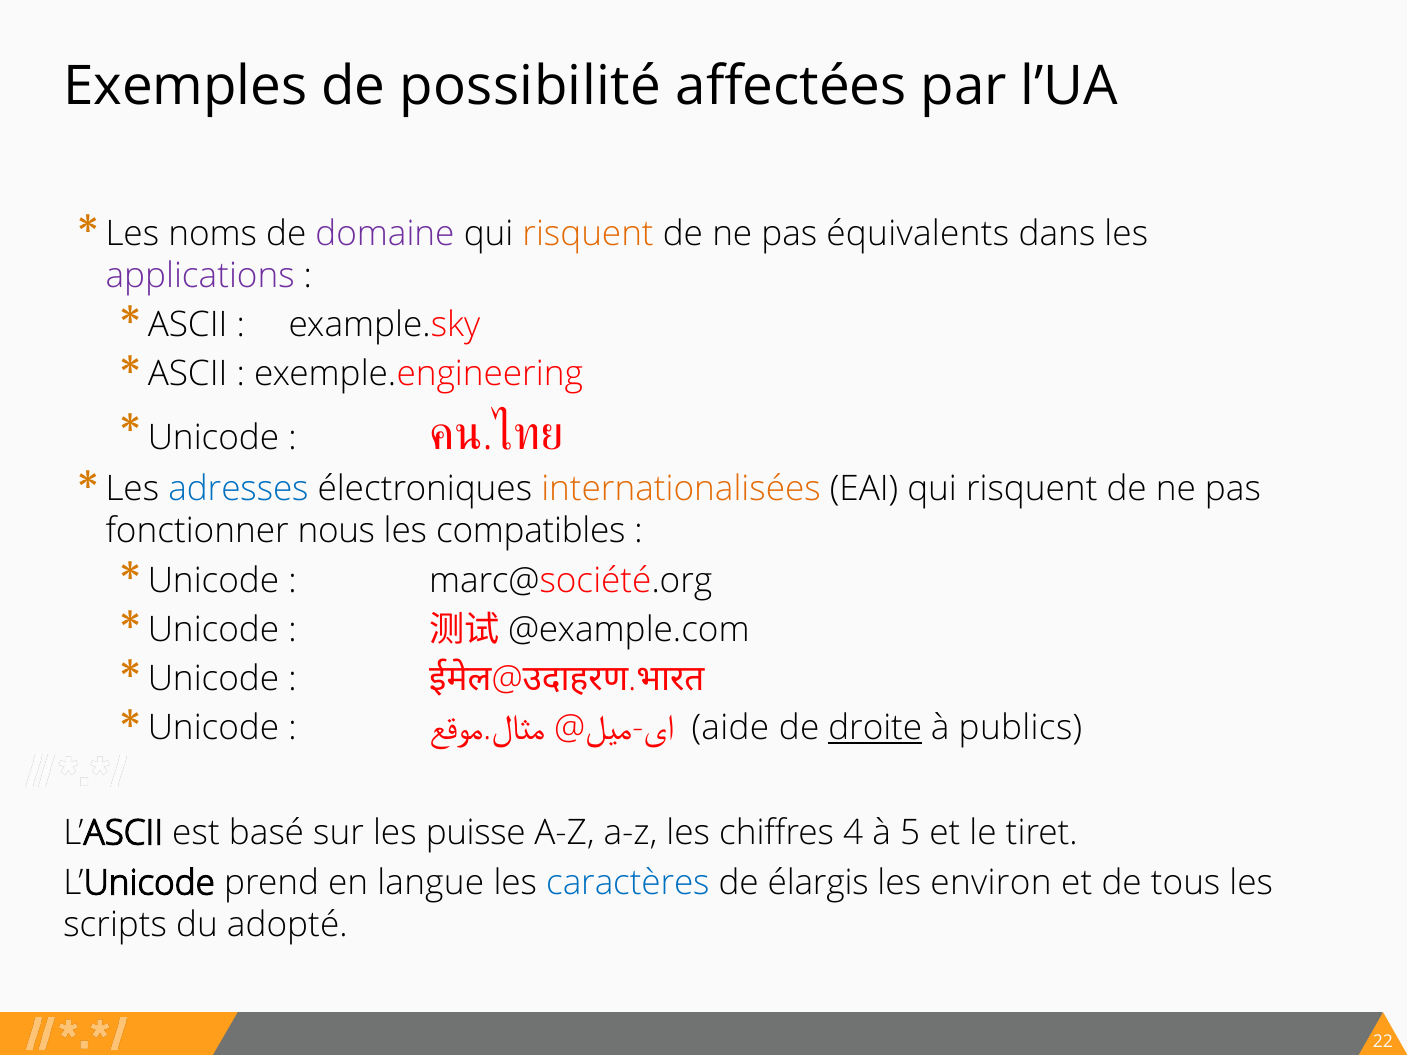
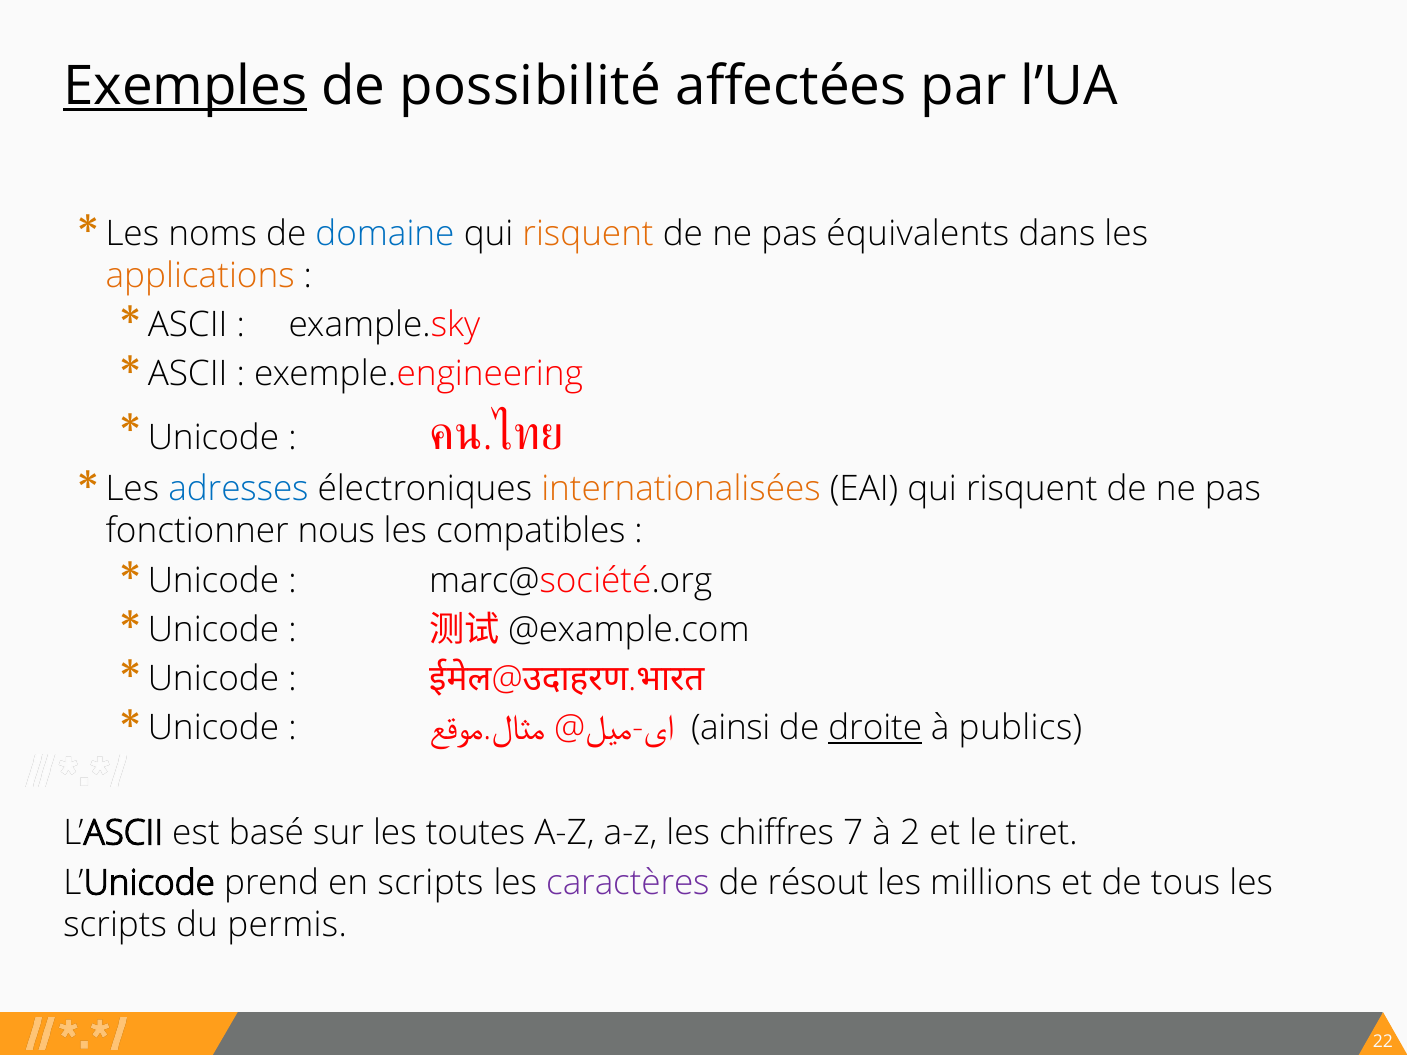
Exemples underline: none -> present (185, 86)
domaine colour: purple -> blue (385, 234)
applications colour: purple -> orange (200, 276)
aide: aide -> ainsi (731, 728)
puisse: puisse -> toutes (476, 833)
4: 4 -> 7 (853, 833)
5: 5 -> 2 (910, 833)
en langue: langue -> scripts (431, 883)
caractères colour: blue -> purple (628, 883)
élargis: élargis -> résout (818, 883)
environ: environ -> millions (991, 883)
adopté: adopté -> permis (287, 925)
